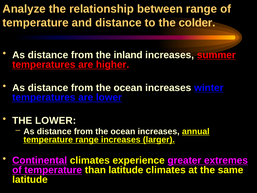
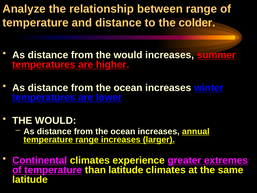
from the inland: inland -> would (128, 55)
LOWER: LOWER -> WOULD (56, 121)
